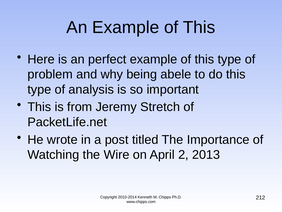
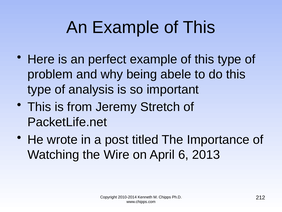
2: 2 -> 6 (183, 154)
